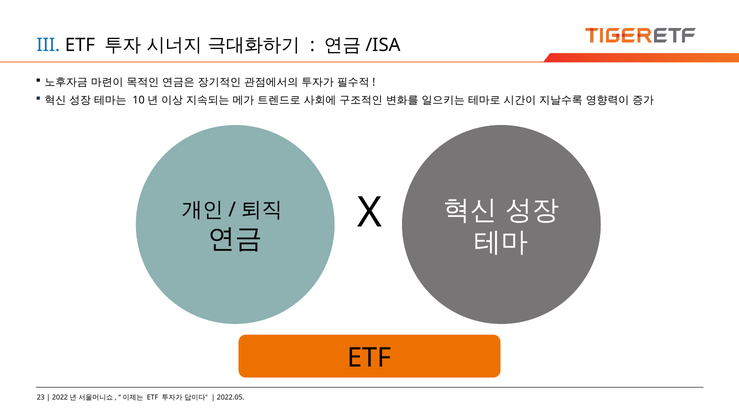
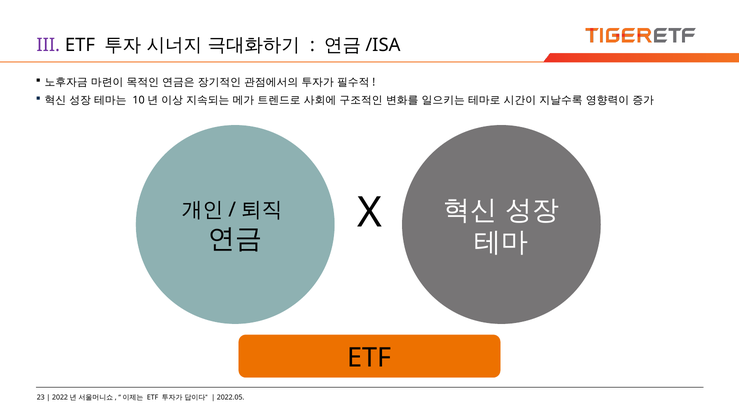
III colour: blue -> purple (48, 45)
